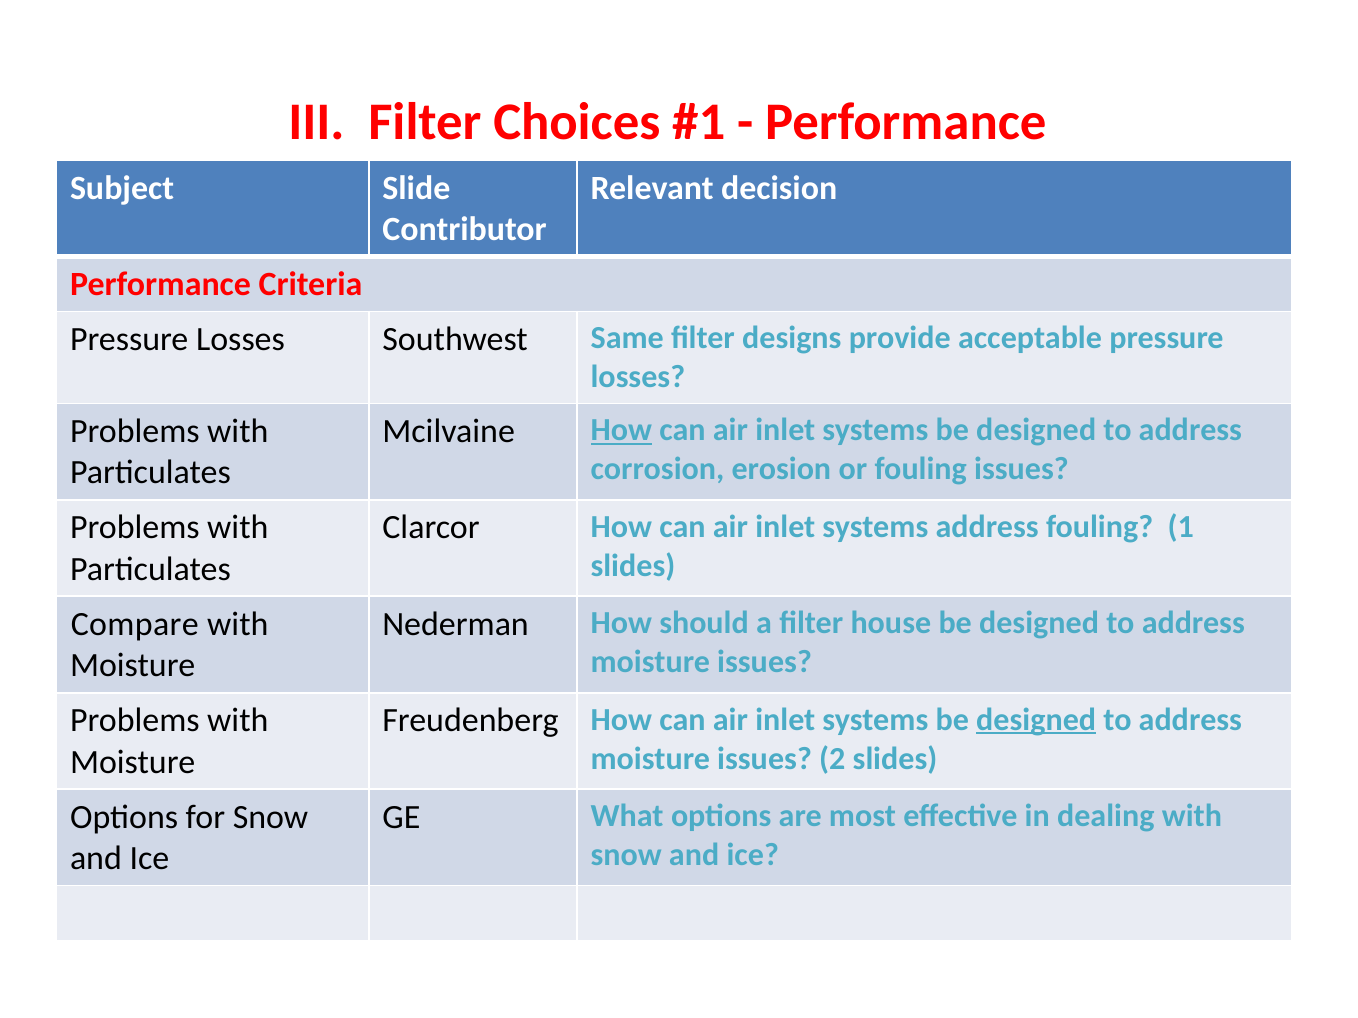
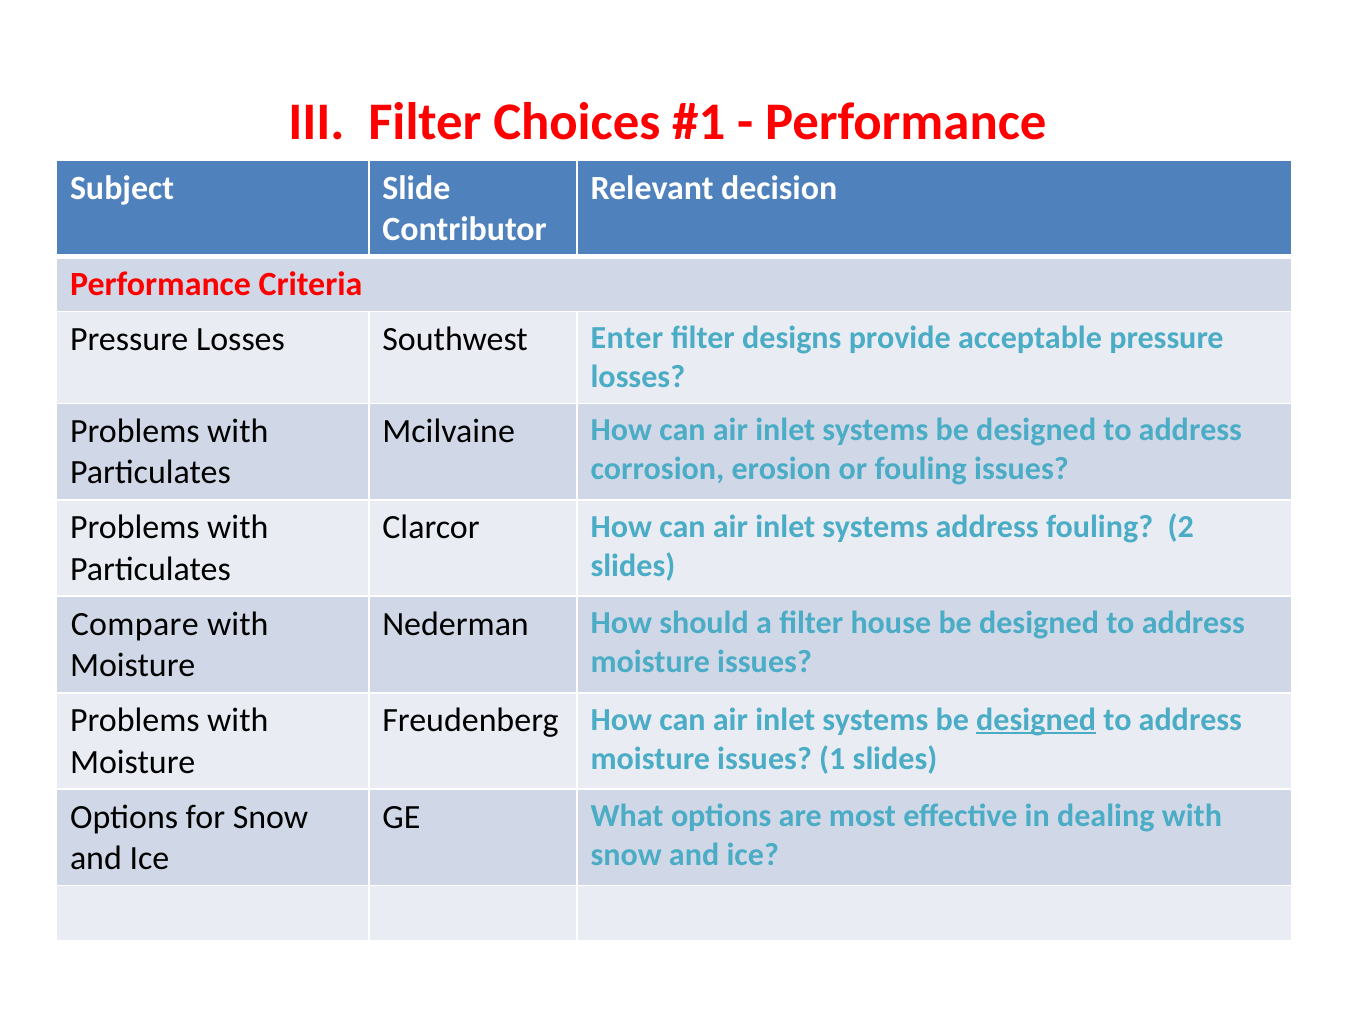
Same: Same -> Enter (627, 338)
How underline: present -> none (621, 430)
1: 1 -> 2 (1181, 527)
2: 2 -> 1 (832, 759)
